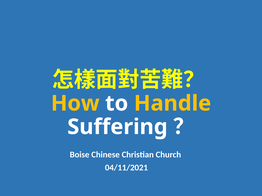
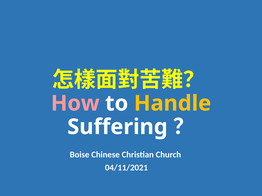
How colour: yellow -> pink (75, 104)
